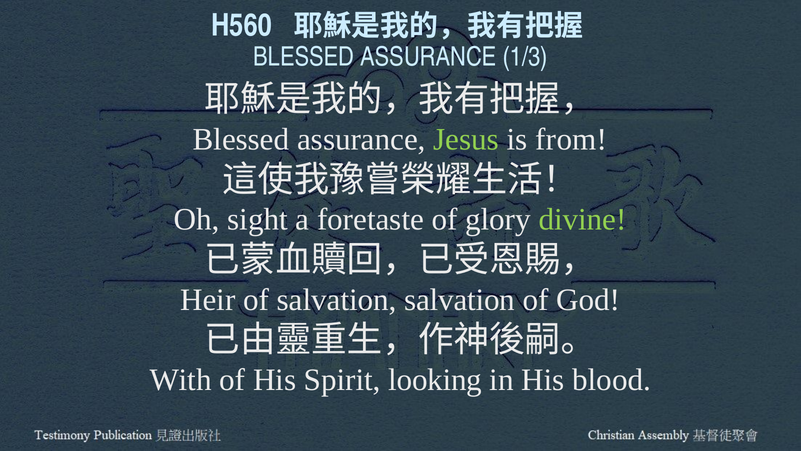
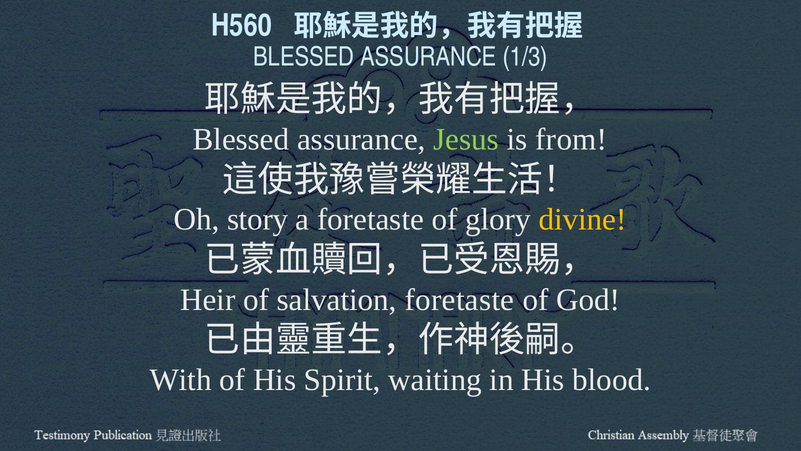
sight: sight -> story (258, 219)
divine colour: light green -> yellow (583, 219)
salvation salvation: salvation -> foretaste (459, 300)
looking: looking -> waiting (435, 380)
